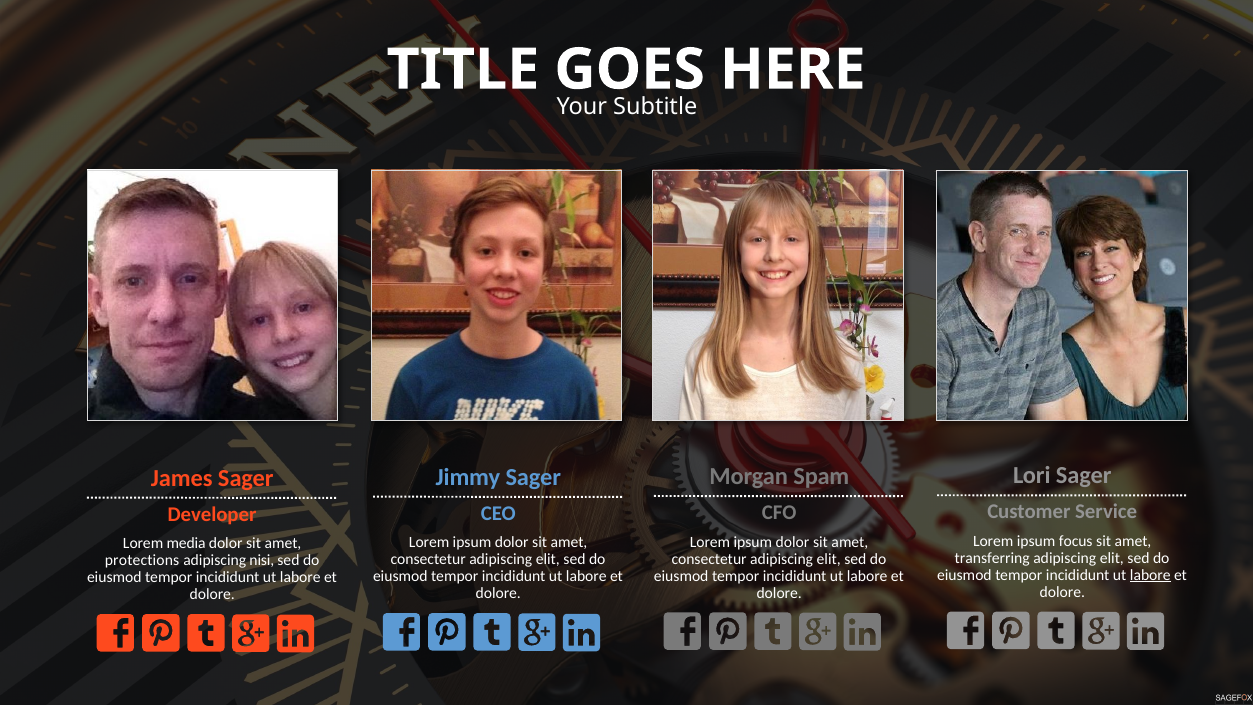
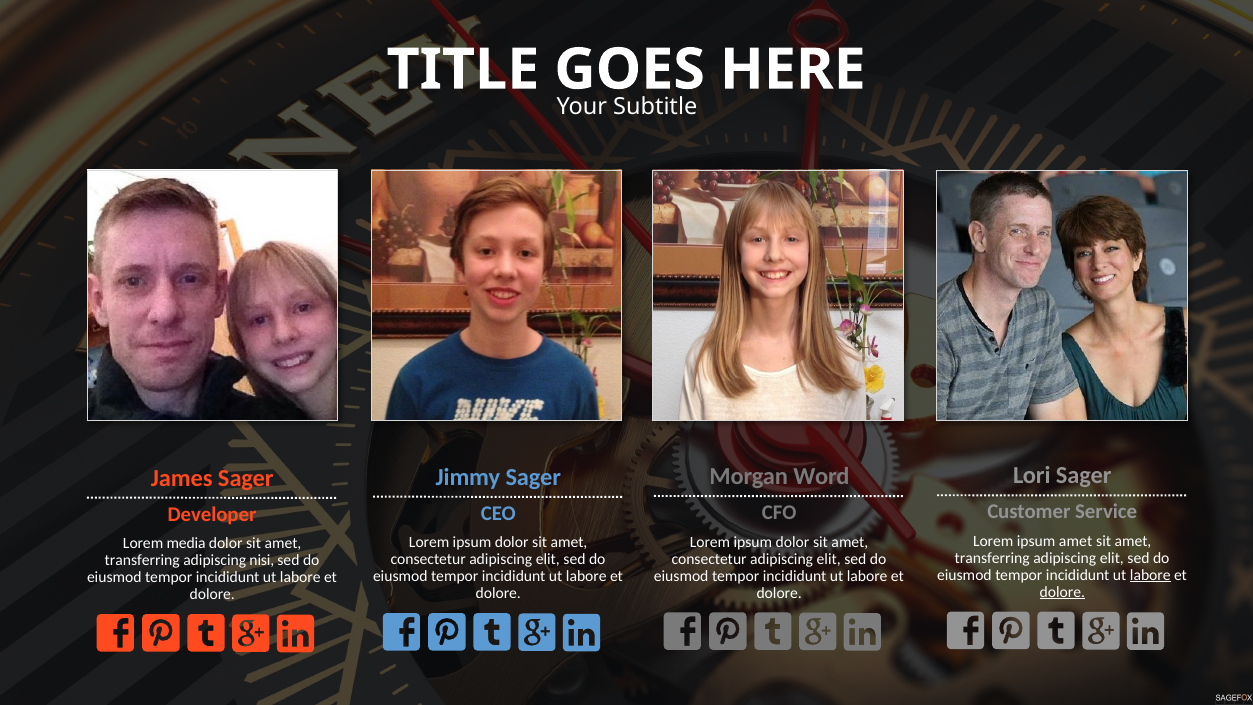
Spam: Spam -> Word (821, 477)
ipsum focus: focus -> amet (1076, 541)
protections: protections -> transferring (142, 561)
dolore underline: none -> present (1062, 592)
